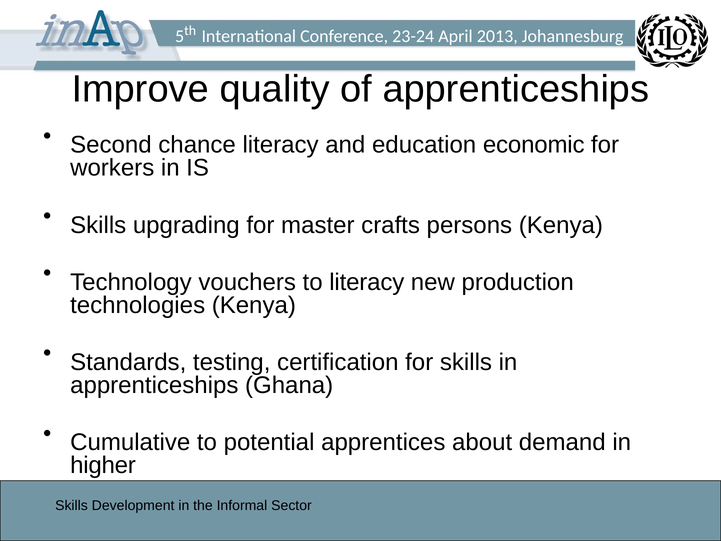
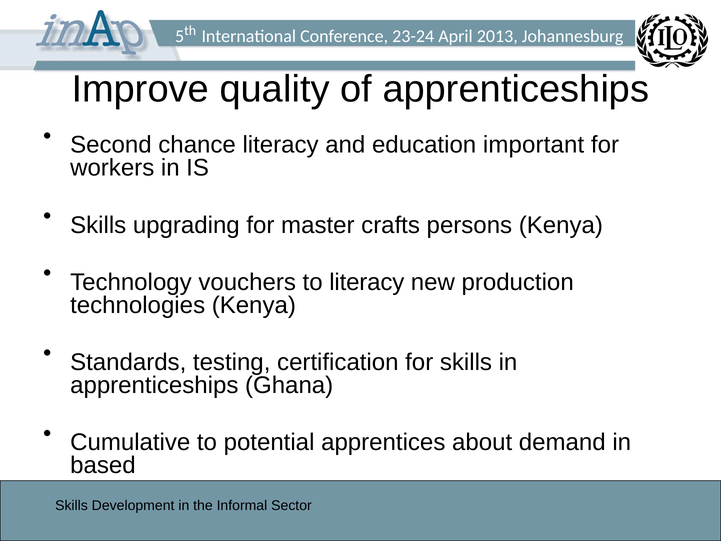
economic: economic -> important (534, 145)
higher: higher -> based (103, 465)
